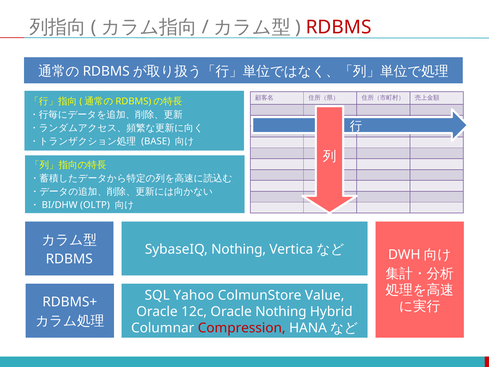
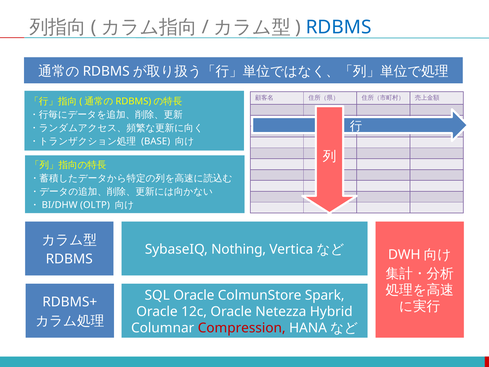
RDBMS colour: red -> blue (339, 27)
SQL Yahoo: Yahoo -> Oracle (194, 295)
Value: Value -> Spark (325, 295)
Oracle Nothing: Nothing -> Netezza (281, 311)
